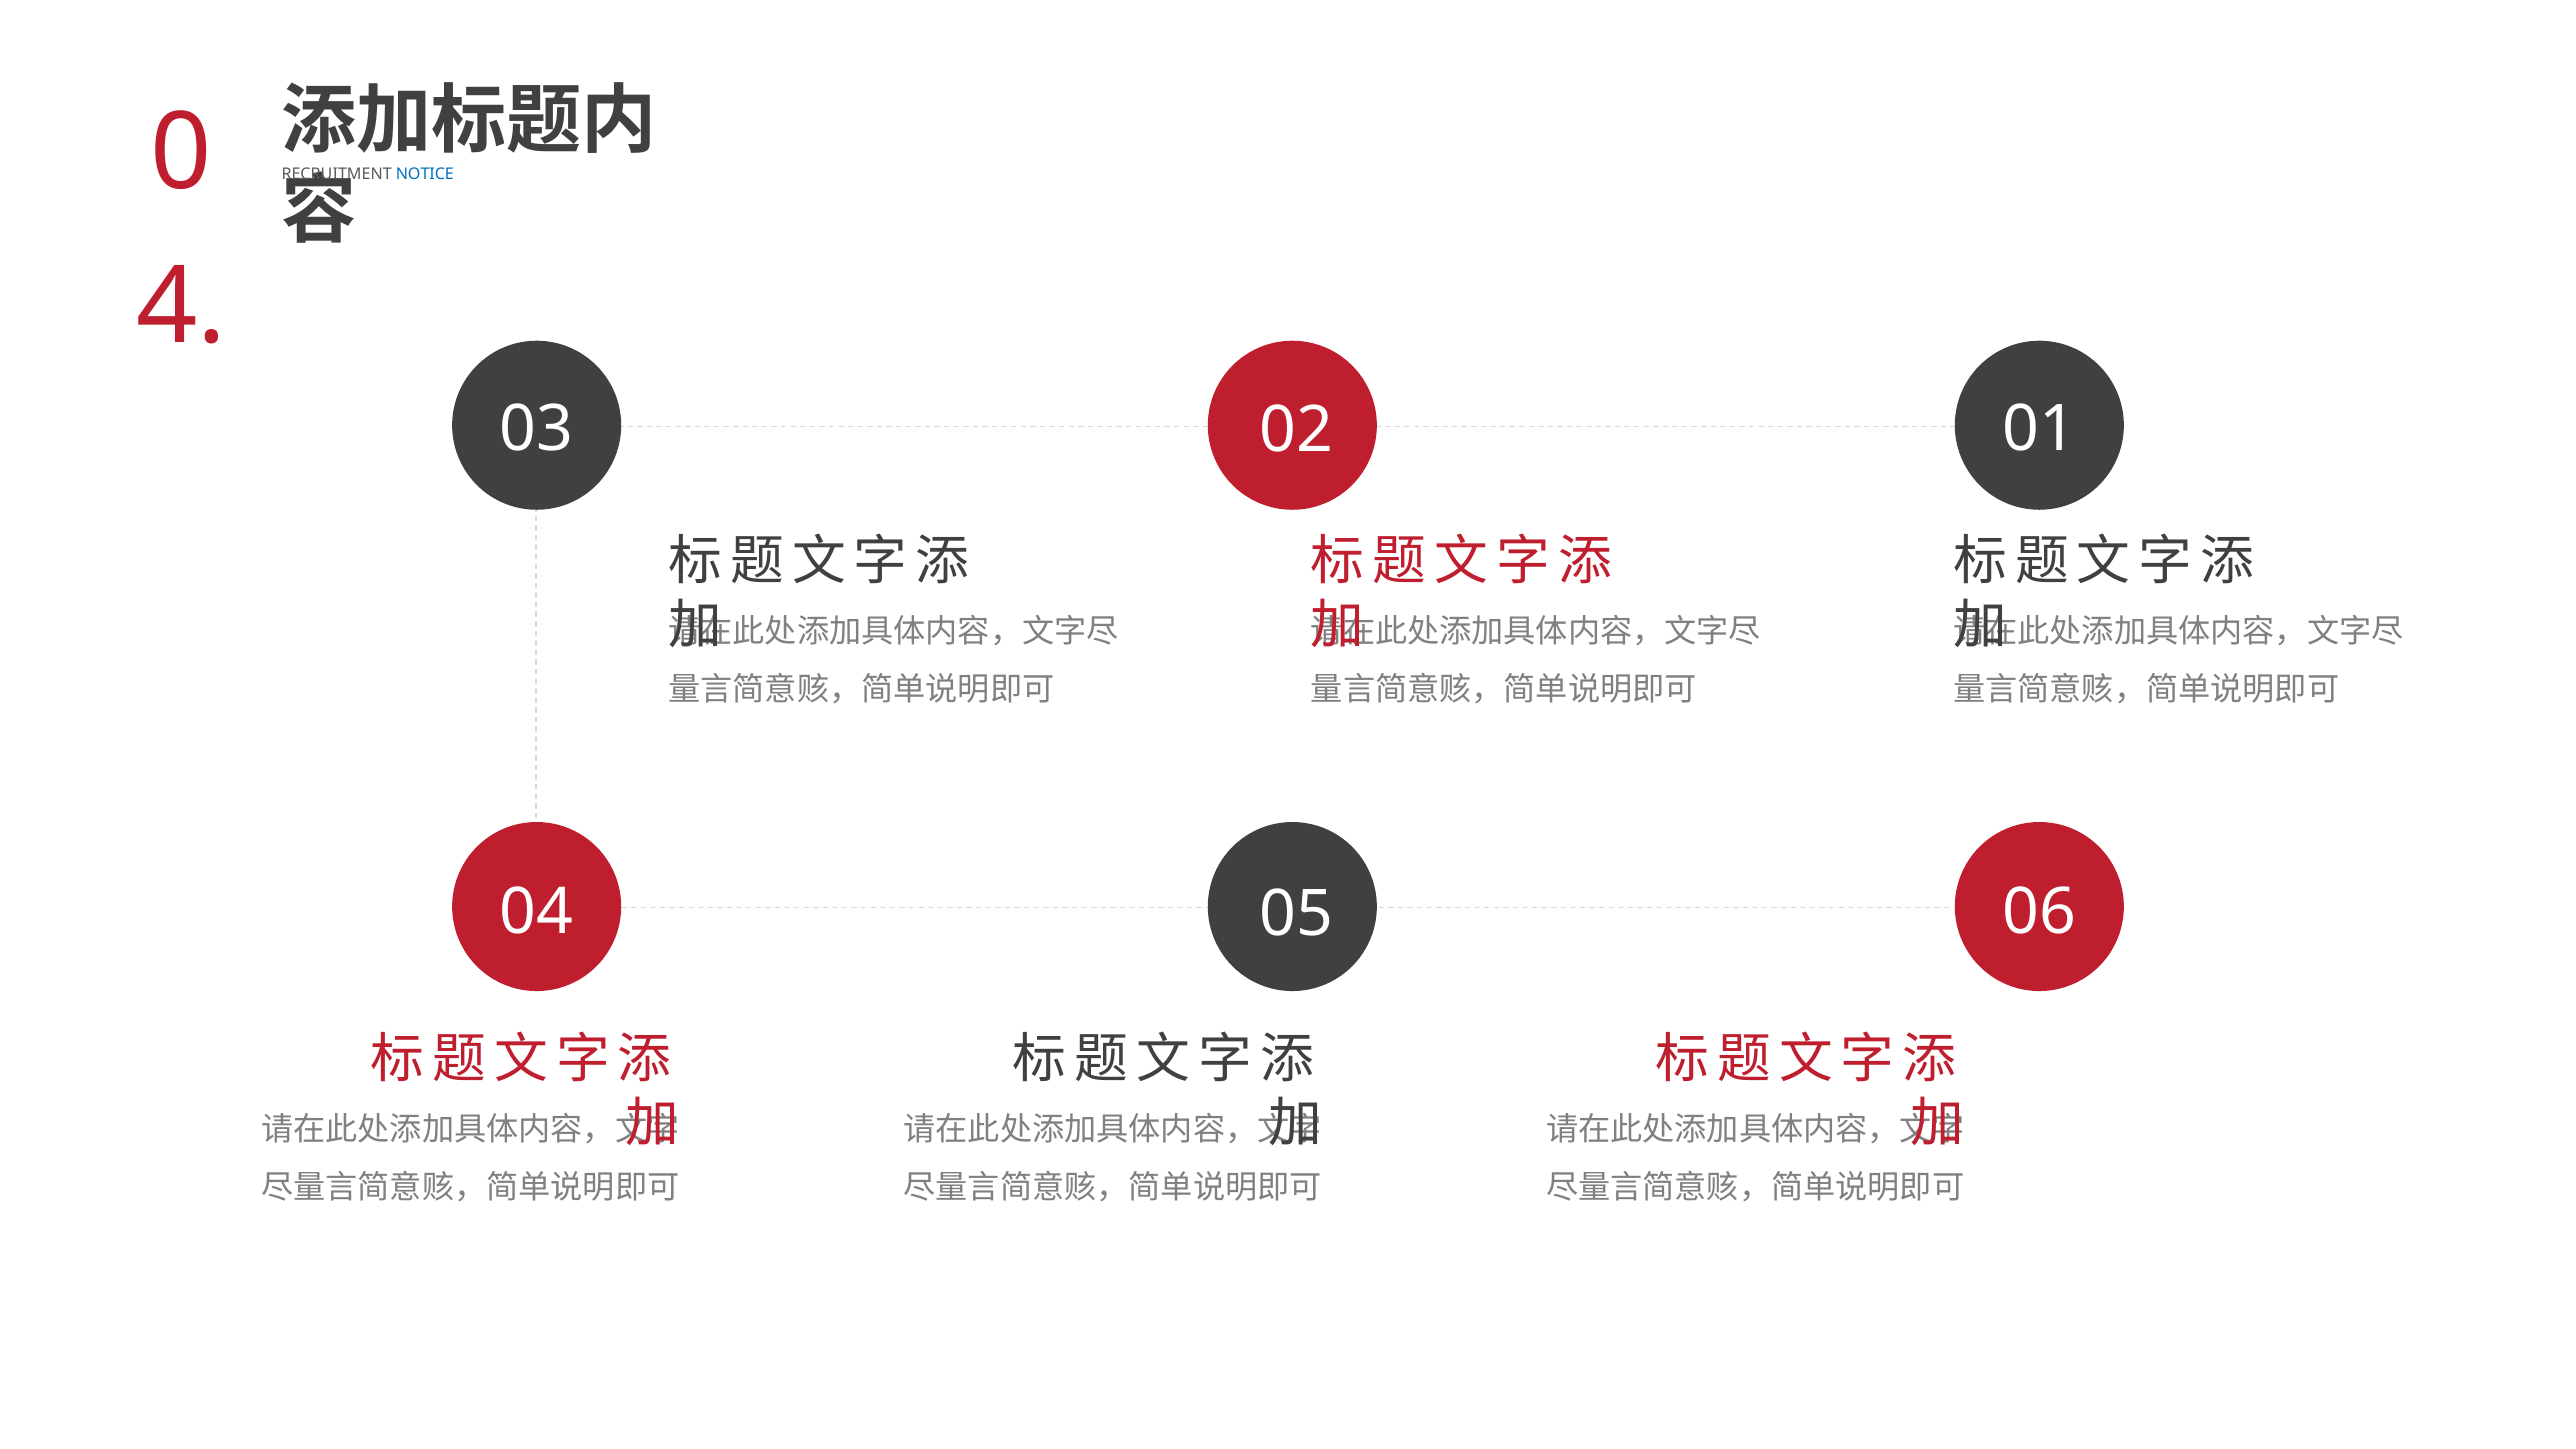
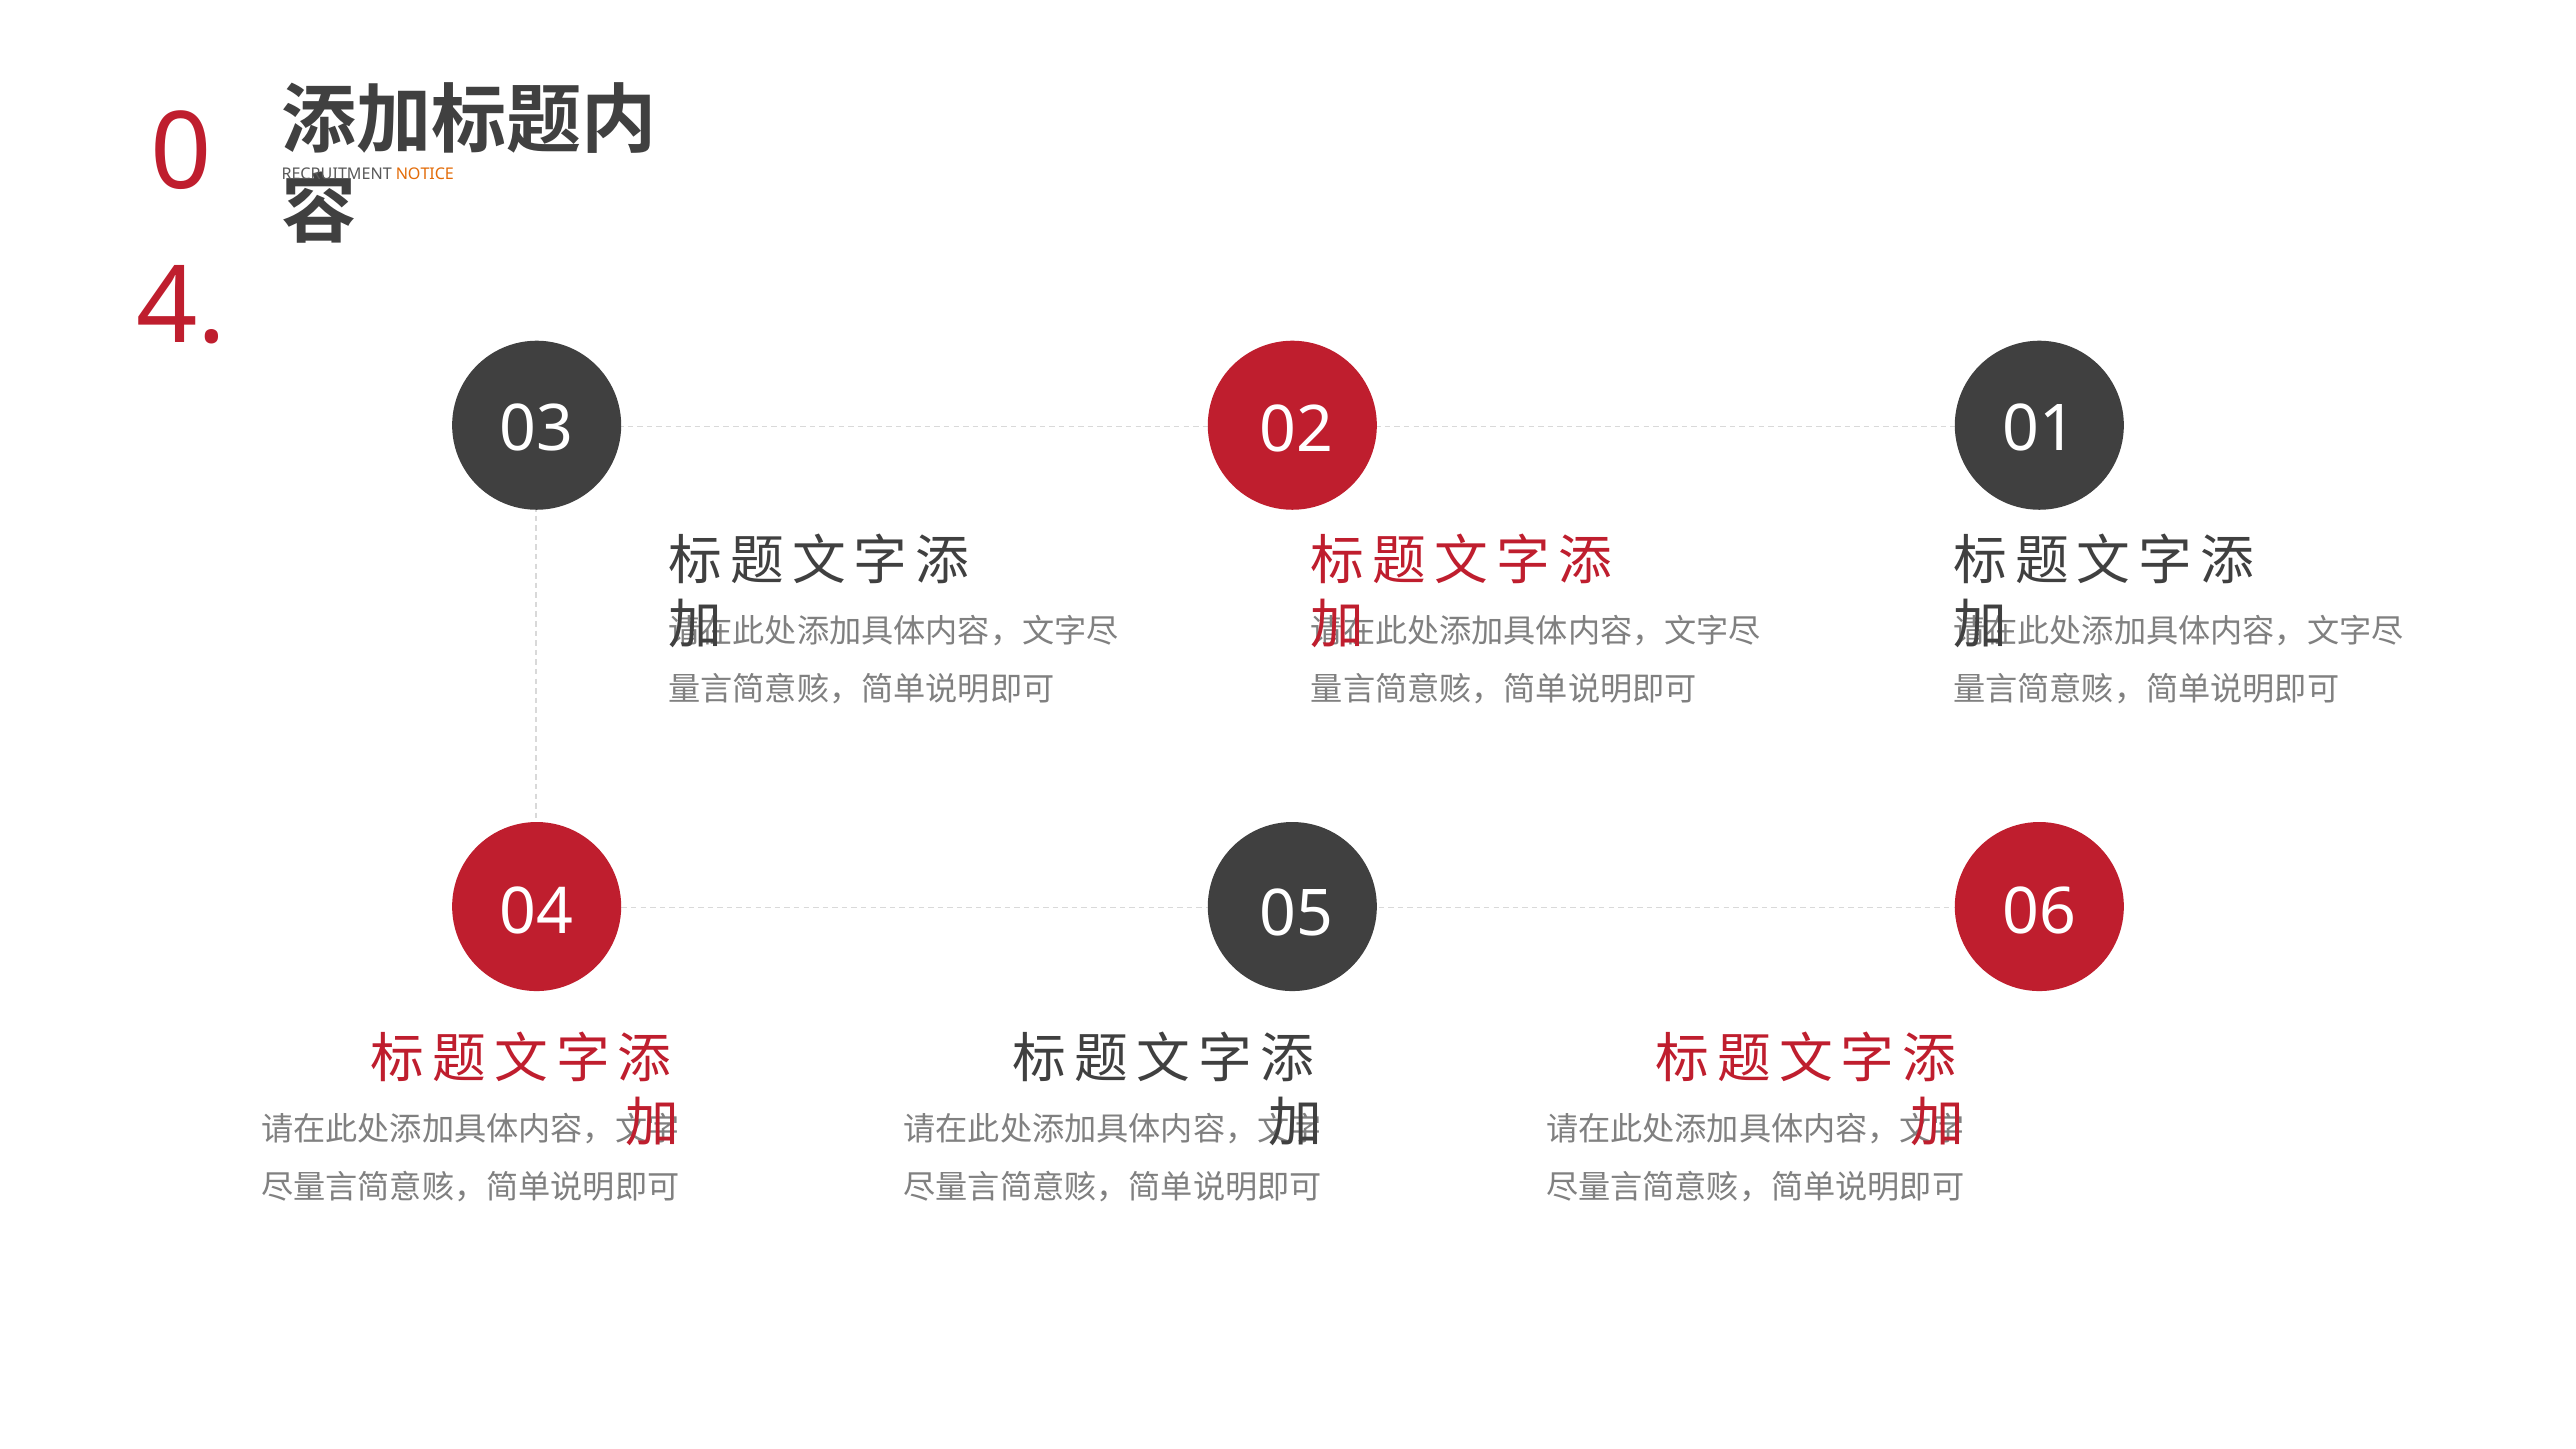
NOTICE colour: blue -> orange (425, 174)
